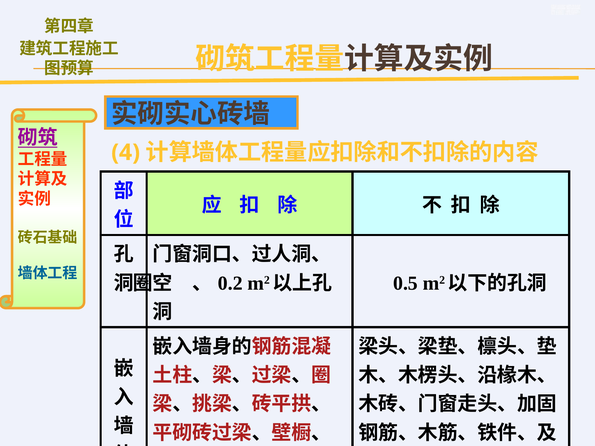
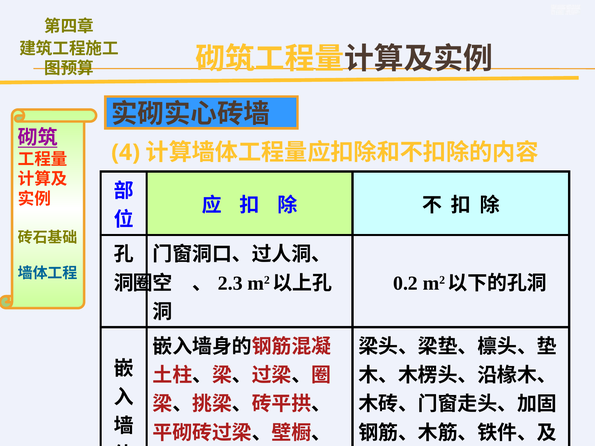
0.5: 0.5 -> 0.2 (405, 283)
0.2: 0.2 -> 2.3 (230, 283)
